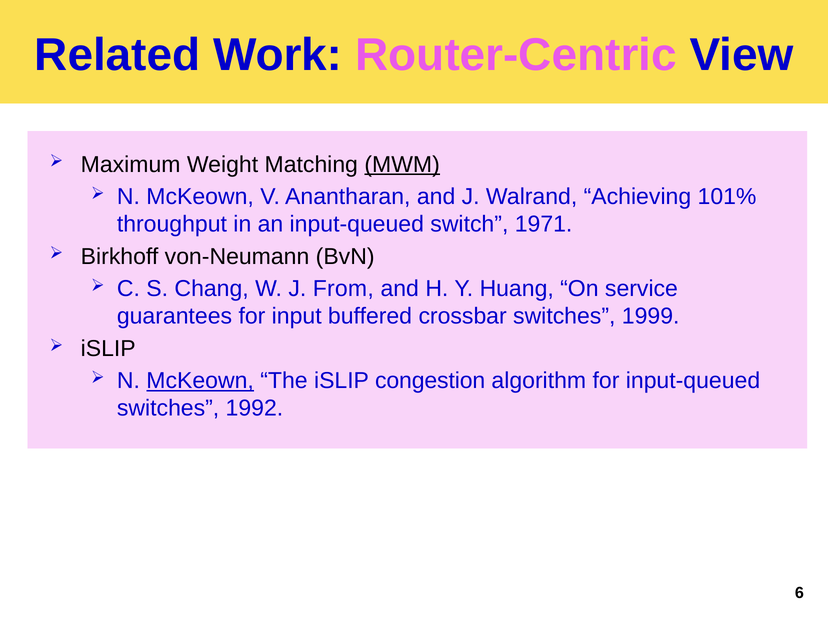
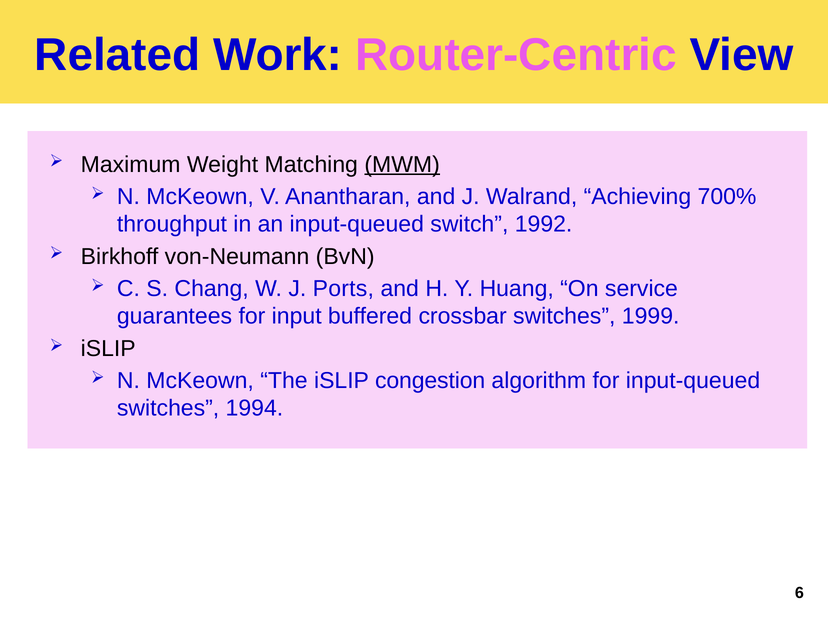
101%: 101% -> 700% (727, 197)
1971: 1971 -> 1992 (544, 224)
From: From -> Ports (343, 289)
McKeown underline: present -> none (200, 381)
1992: 1992 -> 1994 (254, 408)
